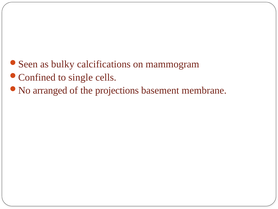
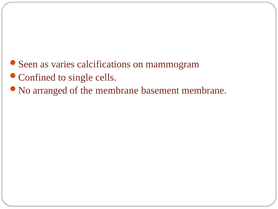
bulky: bulky -> varies (63, 64)
the projections: projections -> membrane (117, 90)
